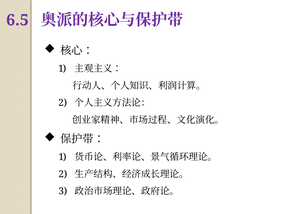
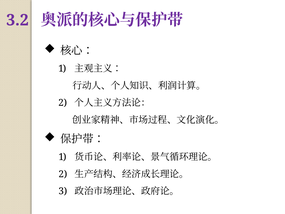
6.5: 6.5 -> 3.2 (17, 20)
